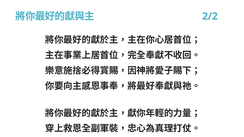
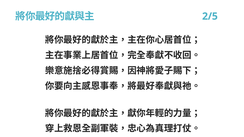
2/2: 2/2 -> 2/5 (210, 16)
